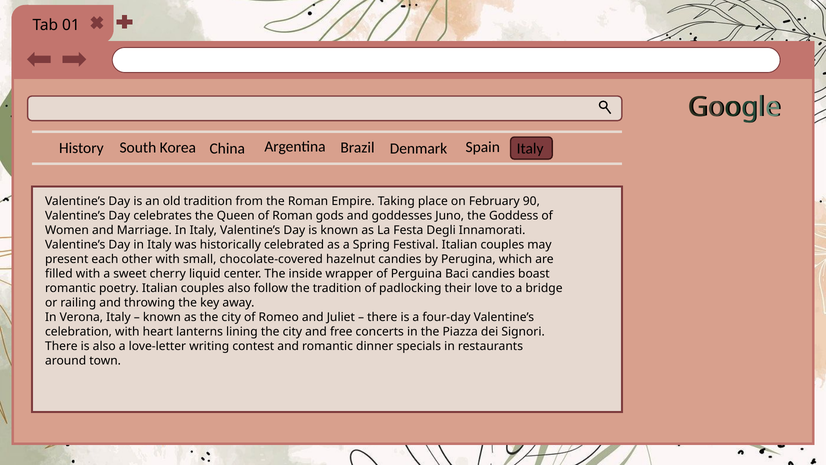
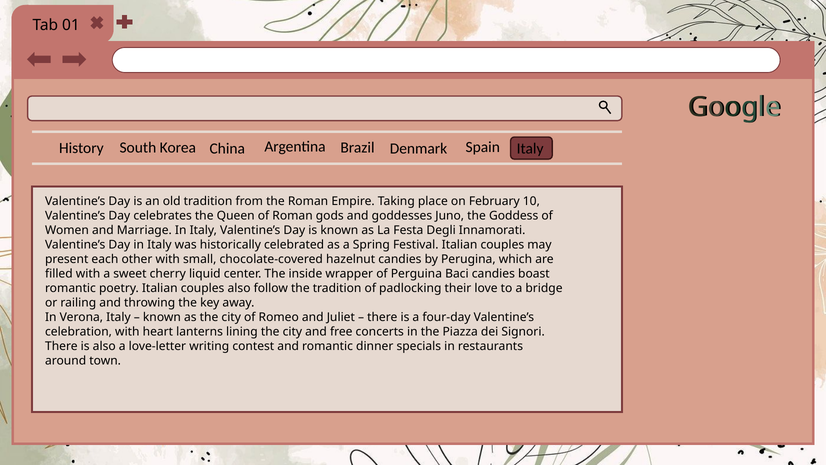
90: 90 -> 10 (531, 201)
